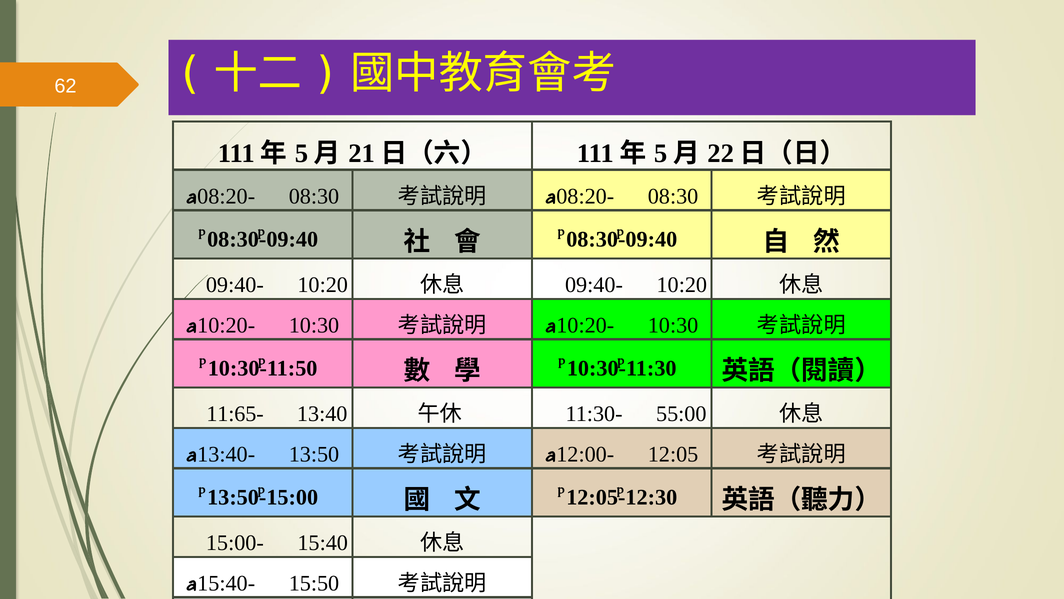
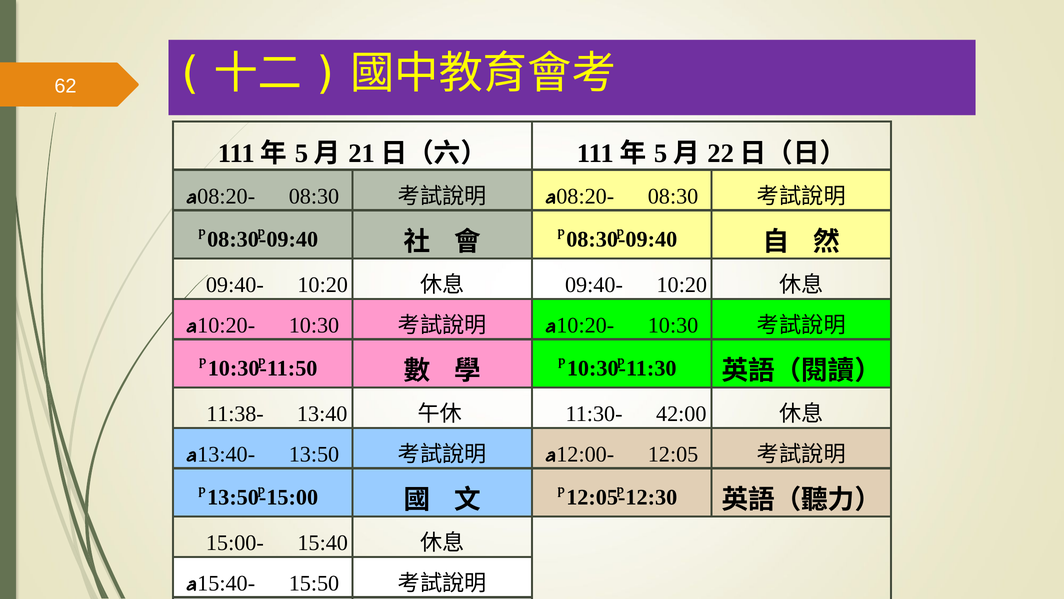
11:65-: 11:65- -> 11:38- (235, 414)
55:00: 55:00 -> 42:00 (681, 414)
